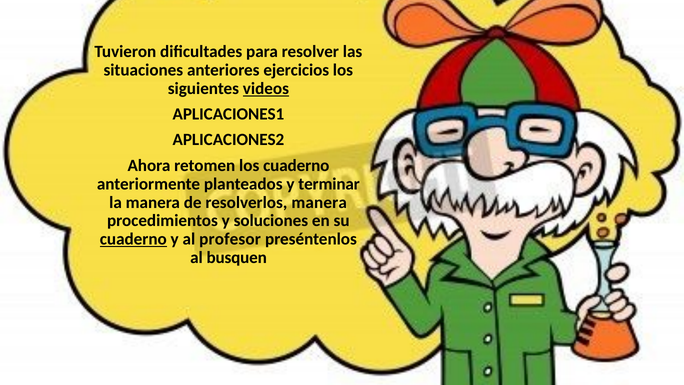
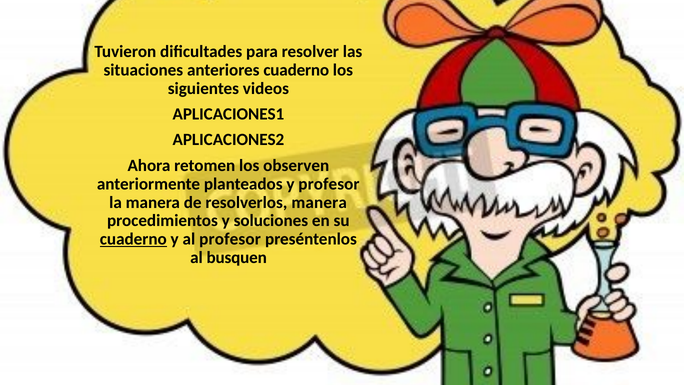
anteriores ejercicios: ejercicios -> cuaderno (296, 70)
videos underline: present -> none (266, 89)
los cuaderno: cuaderno -> observen (296, 165)
y terminar: terminar -> profesor (329, 184)
